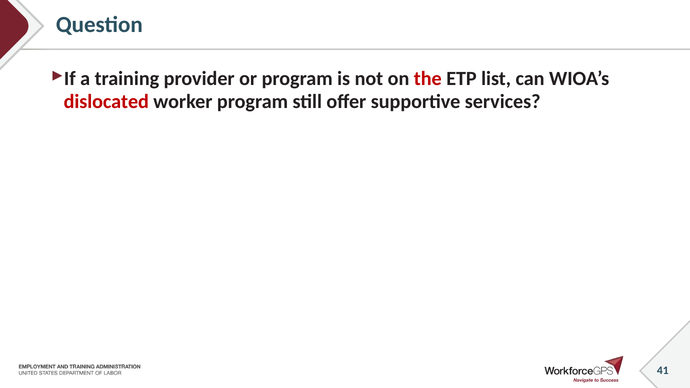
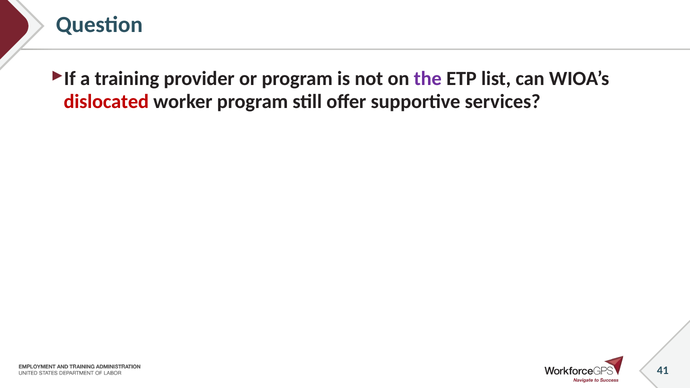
the colour: red -> purple (428, 79)
